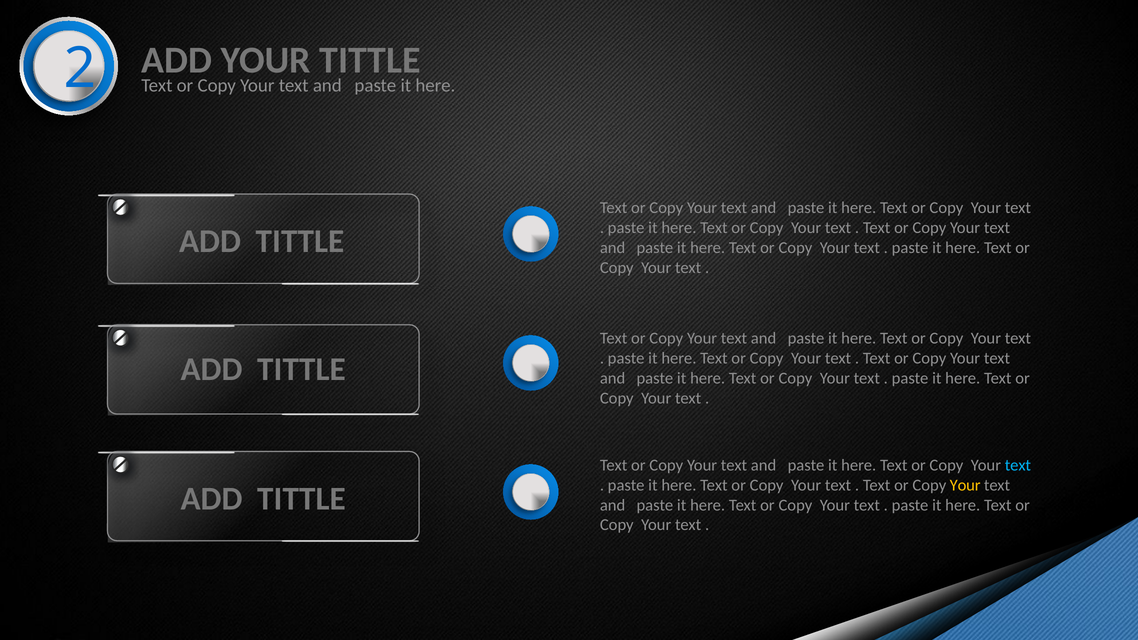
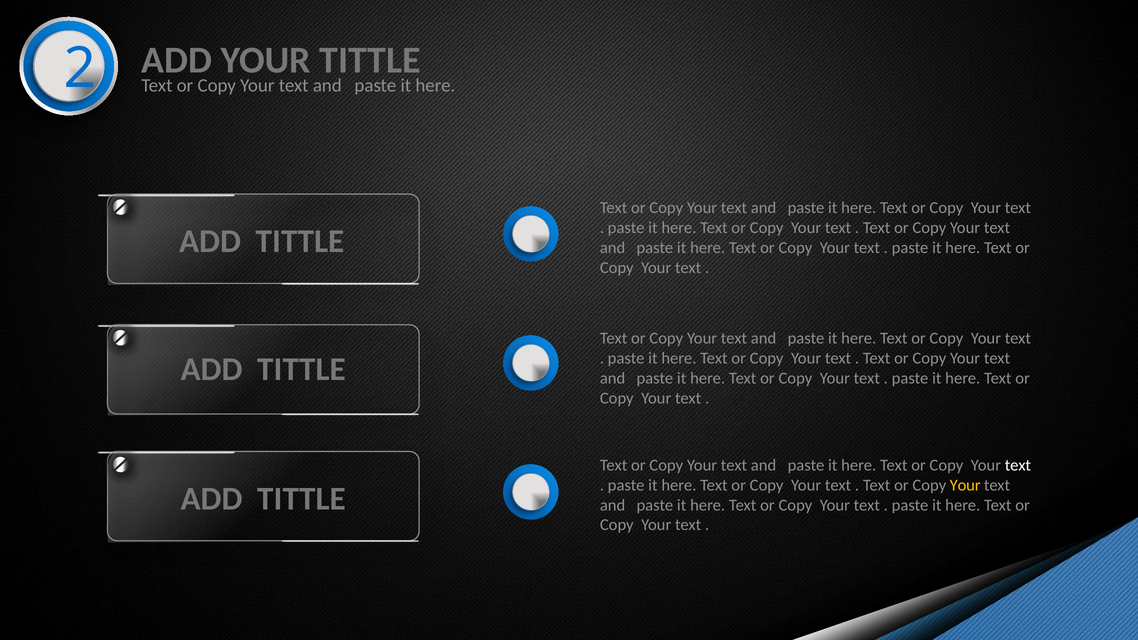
text colour: light blue -> white (1018, 465)
